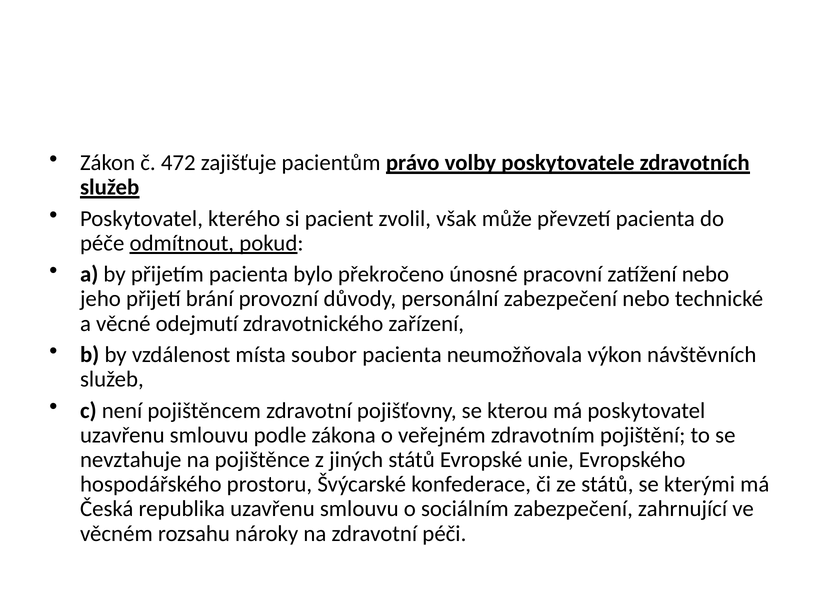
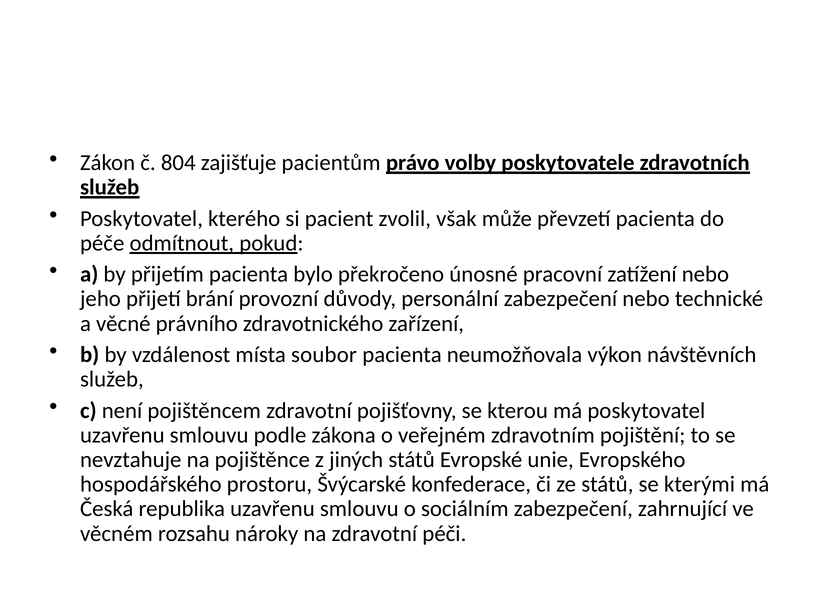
472: 472 -> 804 (178, 163)
odejmutí: odejmutí -> právního (197, 324)
